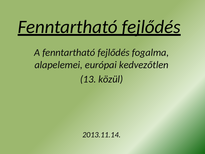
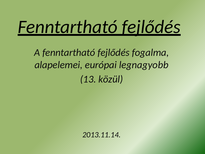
kedvezőtlen: kedvezőtlen -> legnagyobb (144, 65)
